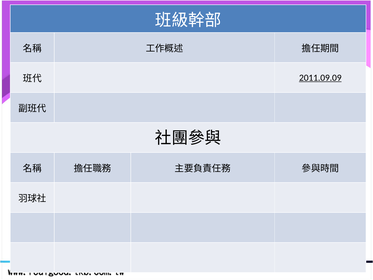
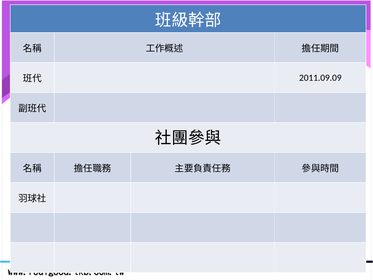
2011.09.09 underline: present -> none (320, 78)
